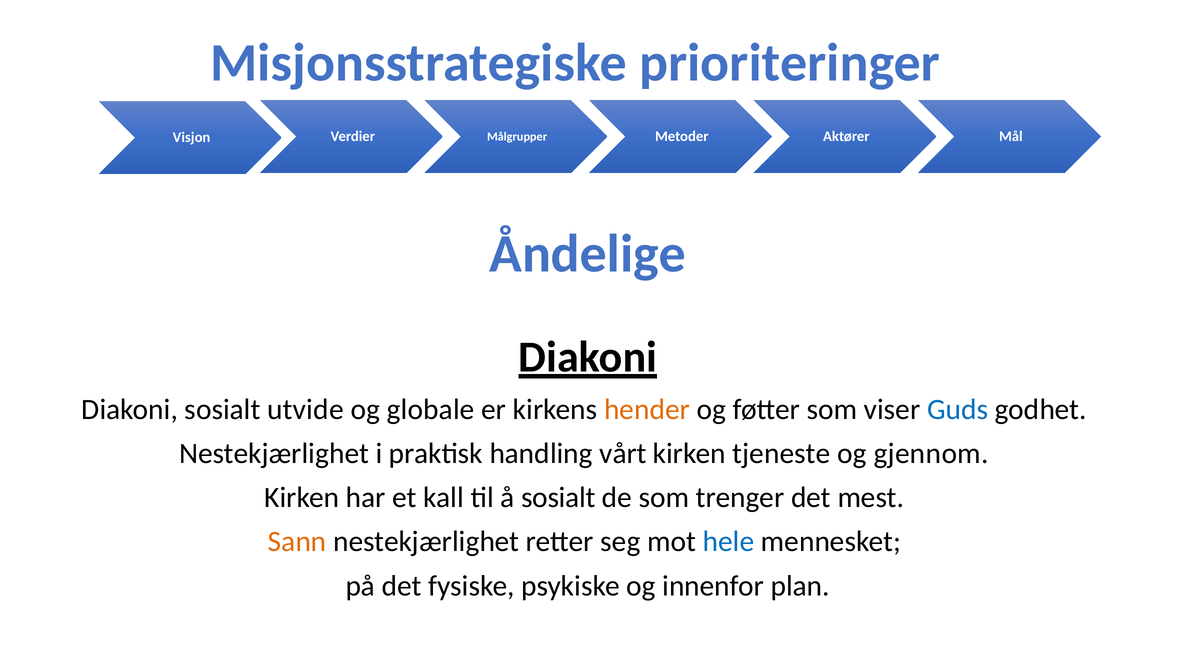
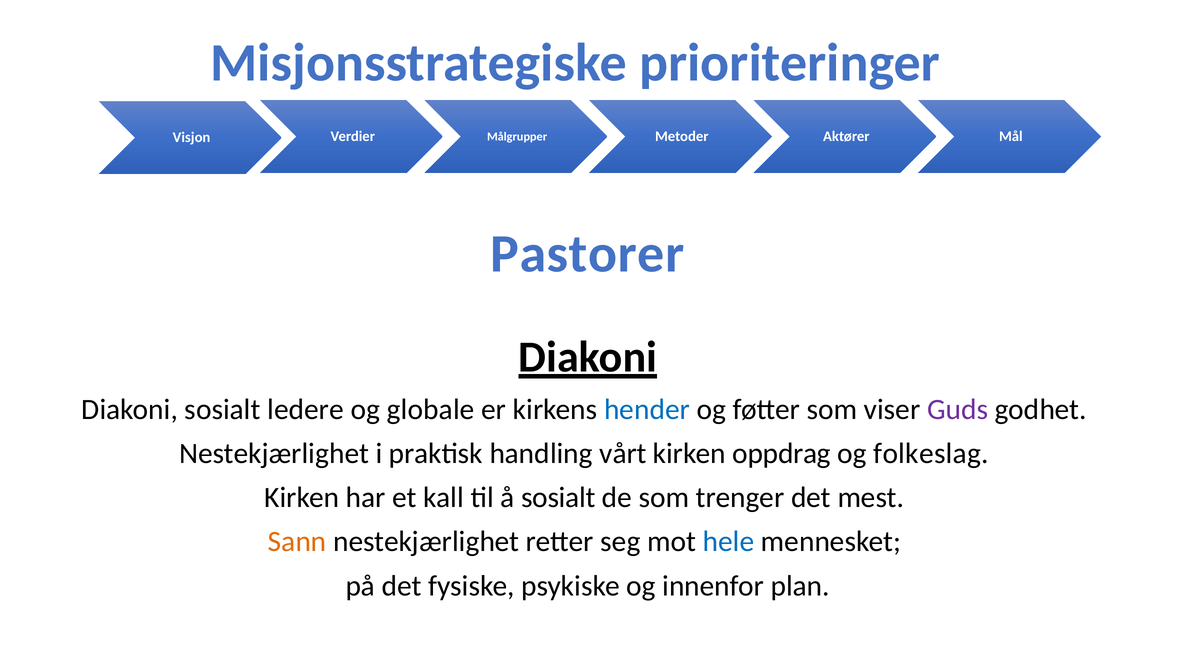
Åndelige: Åndelige -> Pastorer (587, 254)
utvide: utvide -> ledere (306, 410)
hender colour: orange -> blue (647, 410)
Guds colour: blue -> purple (958, 410)
tjeneste: tjeneste -> oppdrag (782, 454)
gjennom: gjennom -> folkeslag (931, 454)
